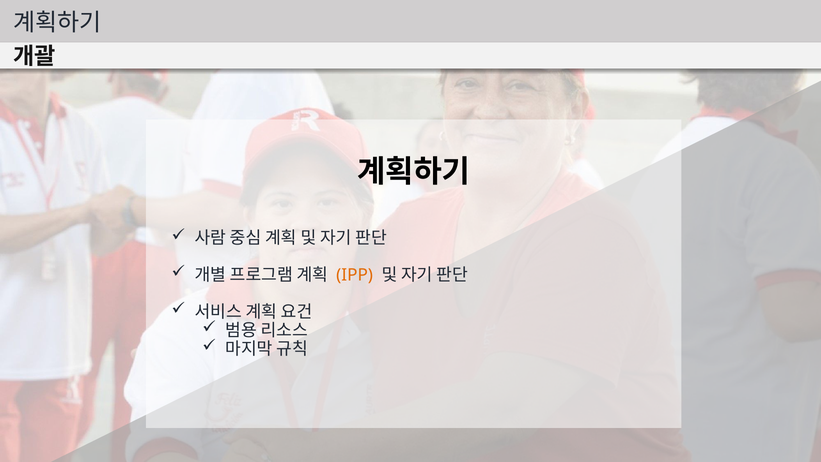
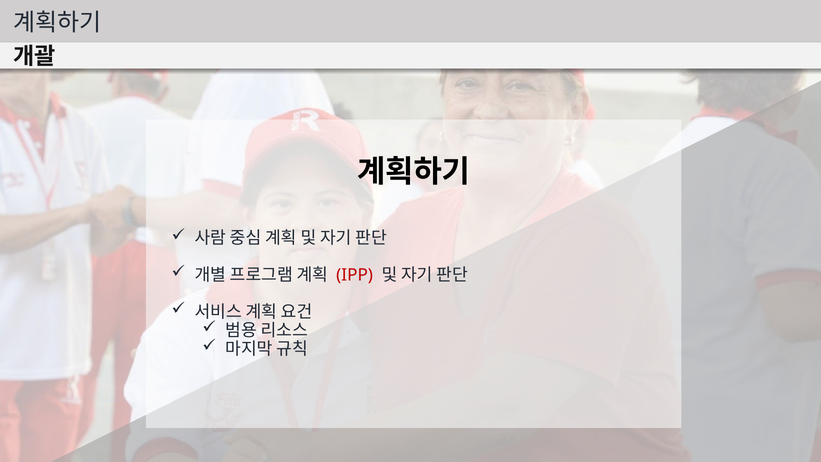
IPP colour: orange -> red (355, 275)
